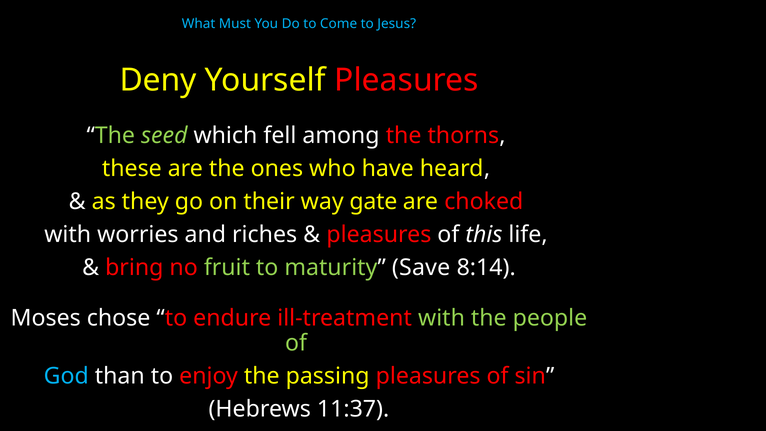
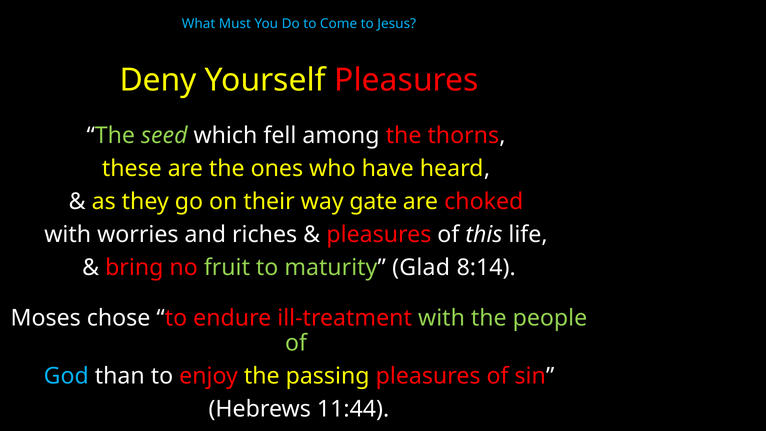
Save: Save -> Glad (421, 267)
11:37: 11:37 -> 11:44 (353, 409)
